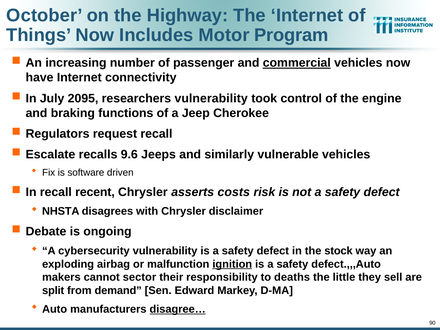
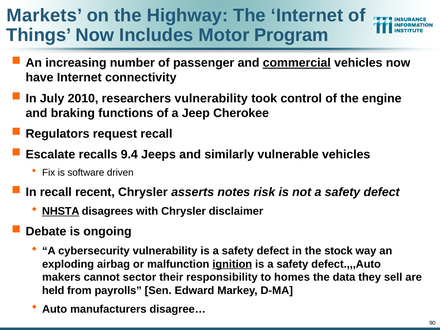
October: October -> Markets (44, 15)
2095: 2095 -> 2010 (83, 98)
9.6: 9.6 -> 9.4 (129, 155)
costs: costs -> notes (234, 192)
NHSTA underline: none -> present (61, 211)
deaths: deaths -> homes (292, 277)
little: little -> data (344, 277)
split: split -> held (53, 290)
demand: demand -> payrolls (118, 290)
disagree… underline: present -> none (178, 309)
